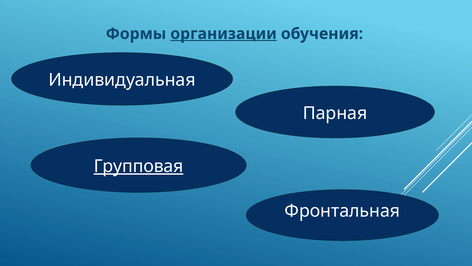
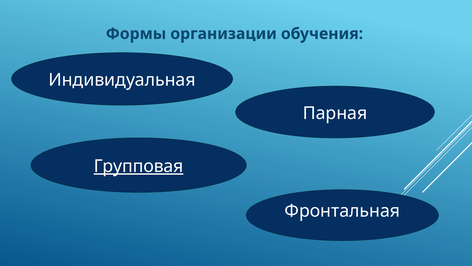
организации underline: present -> none (224, 34)
